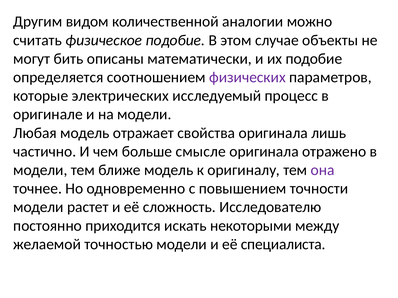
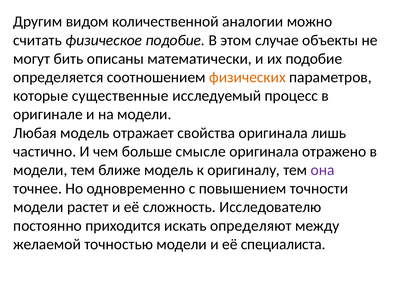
физических colour: purple -> orange (247, 77)
электрических: электрических -> существенные (120, 96)
некоторыми: некоторыми -> определяют (251, 226)
